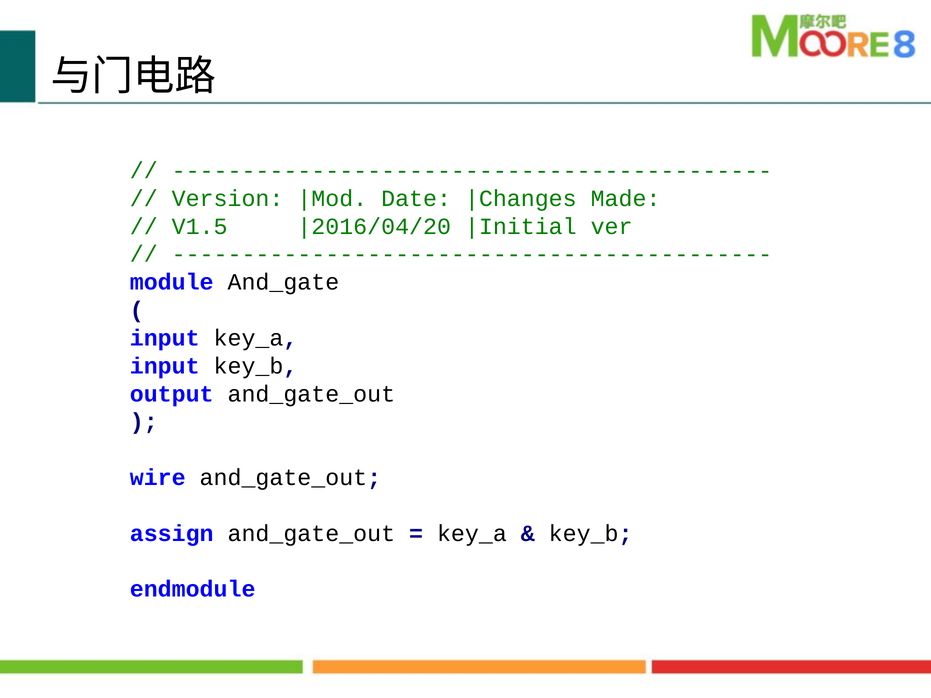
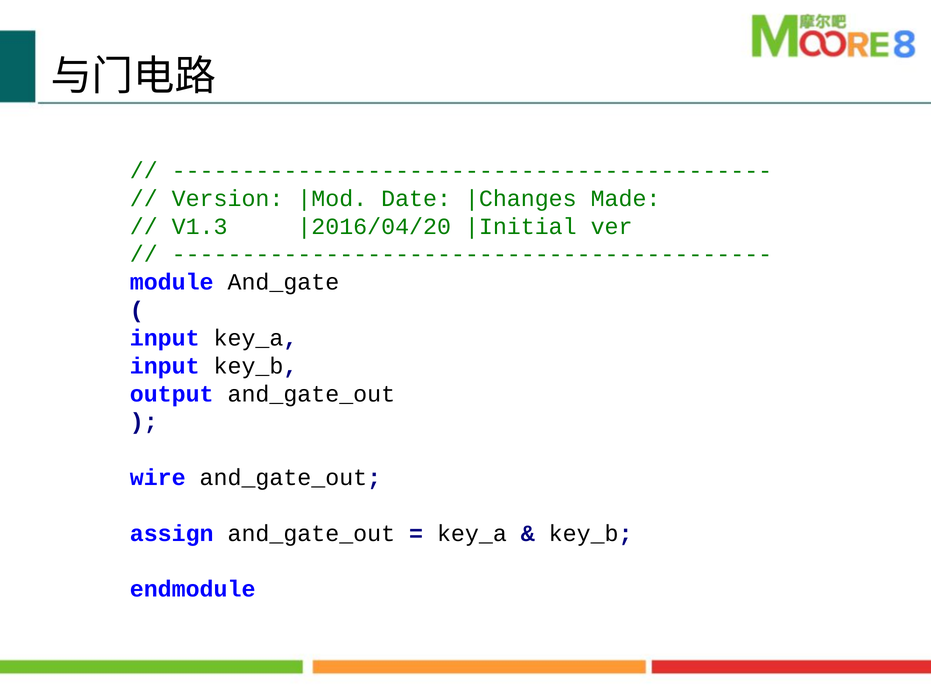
V1.5: V1.5 -> V1.3 (200, 226)
